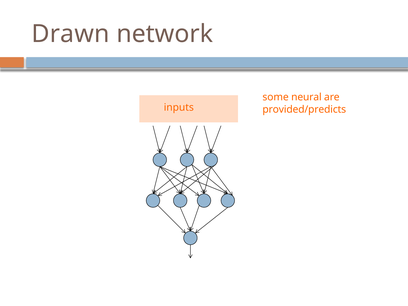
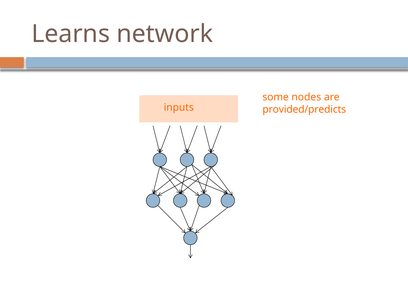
Drawn: Drawn -> Learns (71, 34)
neural: neural -> nodes (306, 97)
